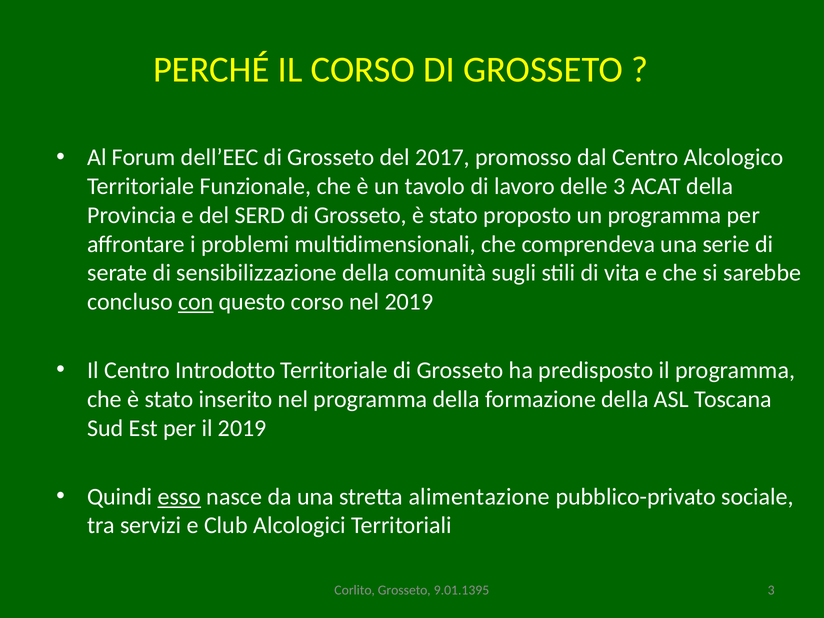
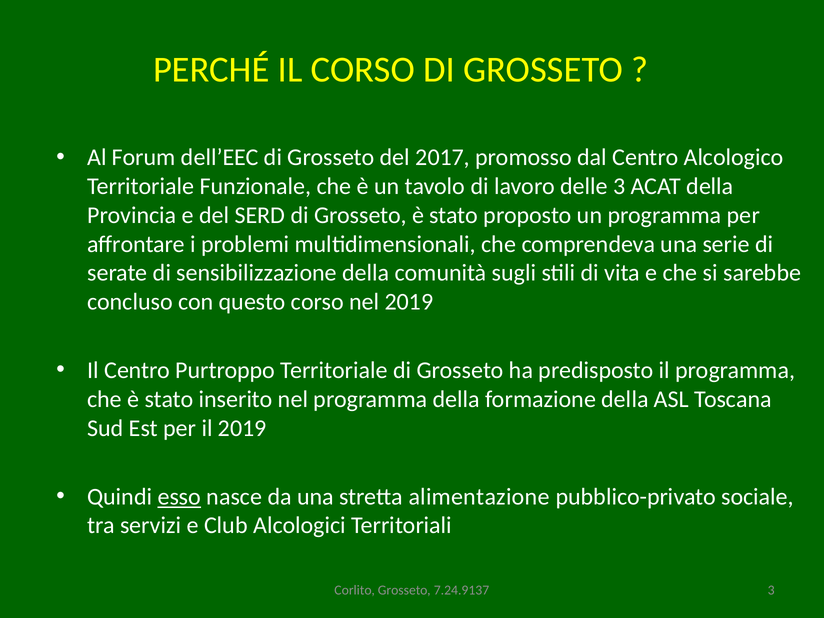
con underline: present -> none (196, 302)
Introdotto: Introdotto -> Purtroppo (225, 370)
9.01.1395: 9.01.1395 -> 7.24.9137 (461, 590)
